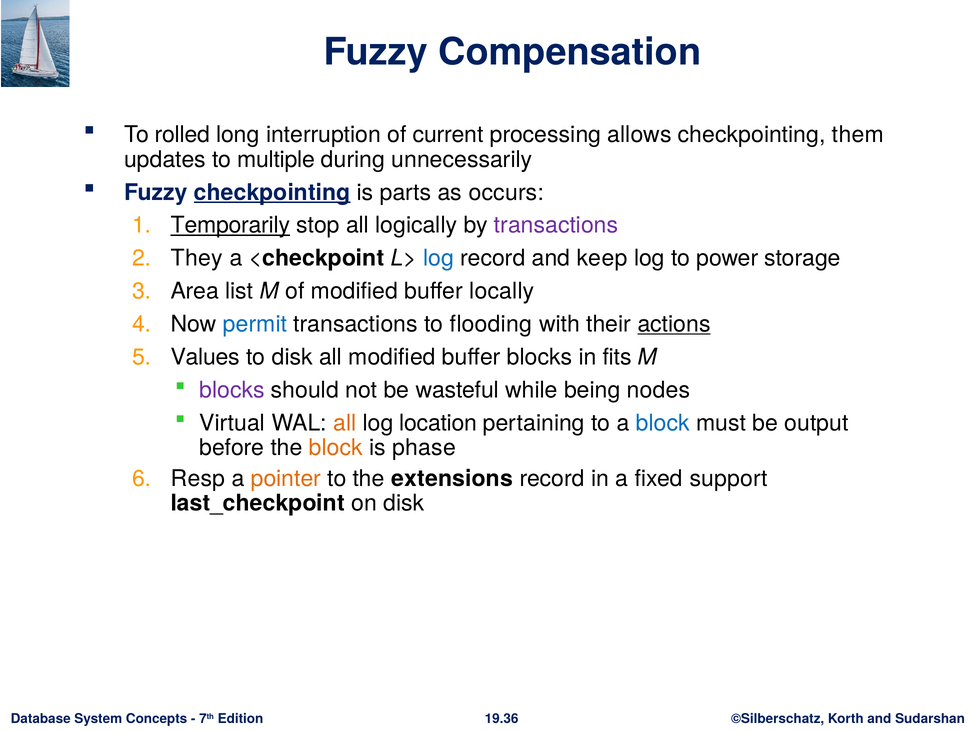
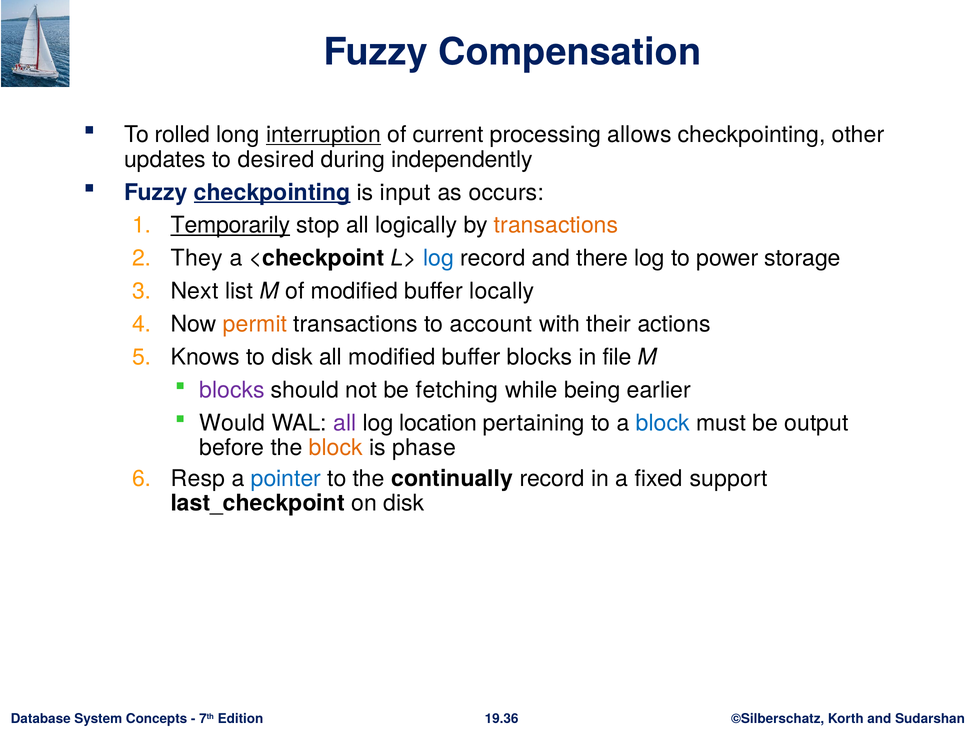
interruption underline: none -> present (323, 135)
them: them -> other (858, 135)
multiple: multiple -> desired (276, 160)
unnecessarily: unnecessarily -> independently (462, 160)
parts: parts -> input (405, 193)
transactions colour: purple -> orange (556, 225)
keep: keep -> there (602, 258)
Area: Area -> Next (195, 291)
permit colour: blue -> orange (255, 324)
flooding: flooding -> account (491, 324)
actions underline: present -> none (674, 324)
Values: Values -> Knows (205, 357)
fits: fits -> file (617, 357)
wasteful: wasteful -> fetching (457, 390)
nodes: nodes -> earlier (659, 390)
Virtual: Virtual -> Would (232, 423)
all colour: orange -> purple (345, 423)
pointer colour: orange -> blue (286, 479)
extensions: extensions -> continually (452, 479)
